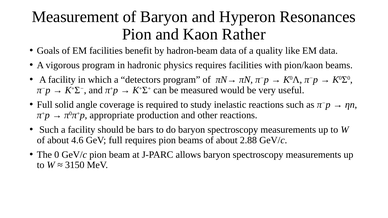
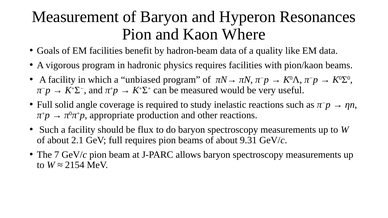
Rather: Rather -> Where (244, 34)
detectors: detectors -> unbiased (141, 80)
bars: bars -> flux (146, 130)
4.6: 4.6 -> 2.1 (77, 140)
2.88: 2.88 -> 9.31 (248, 140)
0: 0 -> 7 (57, 155)
3150: 3150 -> 2154 (75, 165)
